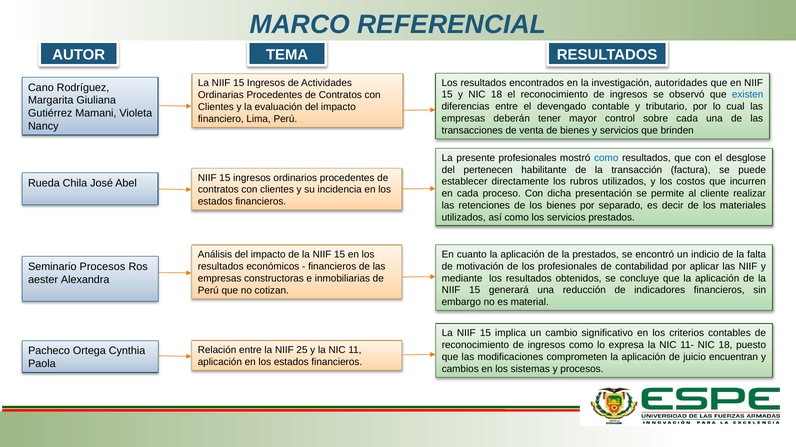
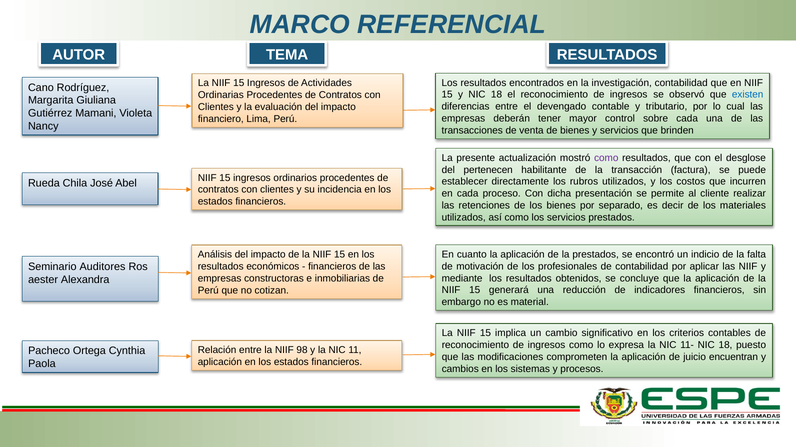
investigación autoridades: autoridades -> contabilidad (681, 83)
presente profesionales: profesionales -> actualización (528, 158)
como colour: blue -> purple (606, 158)
Seminario Procesos: Procesos -> Auditores (102, 267)
25: 25 -> 98 (302, 351)
